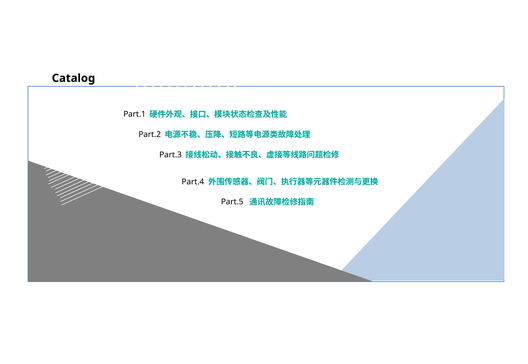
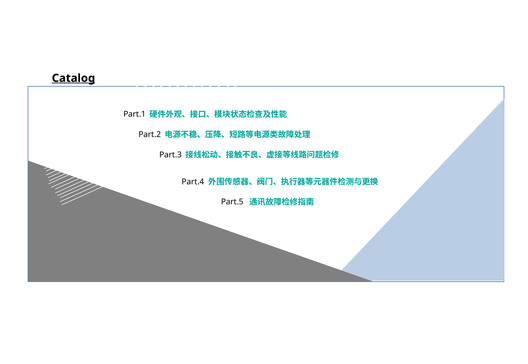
Catalog underline: none -> present (73, 78)
